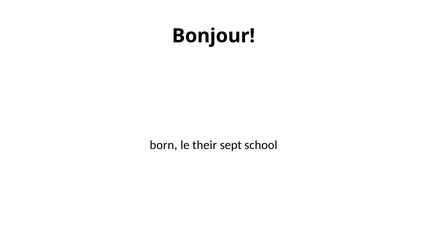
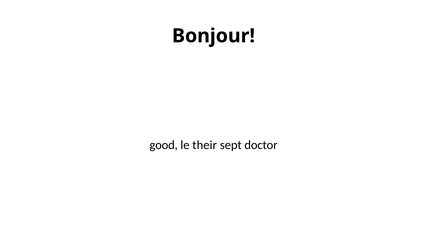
born: born -> good (164, 145)
school: school -> doctor (261, 145)
